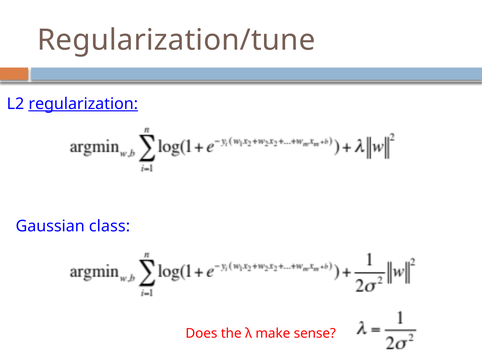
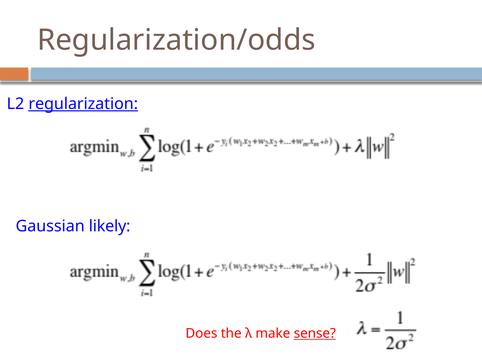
Regularization/tune: Regularization/tune -> Regularization/odds (176, 40)
class: class -> likely (110, 226)
sense underline: none -> present (315, 333)
